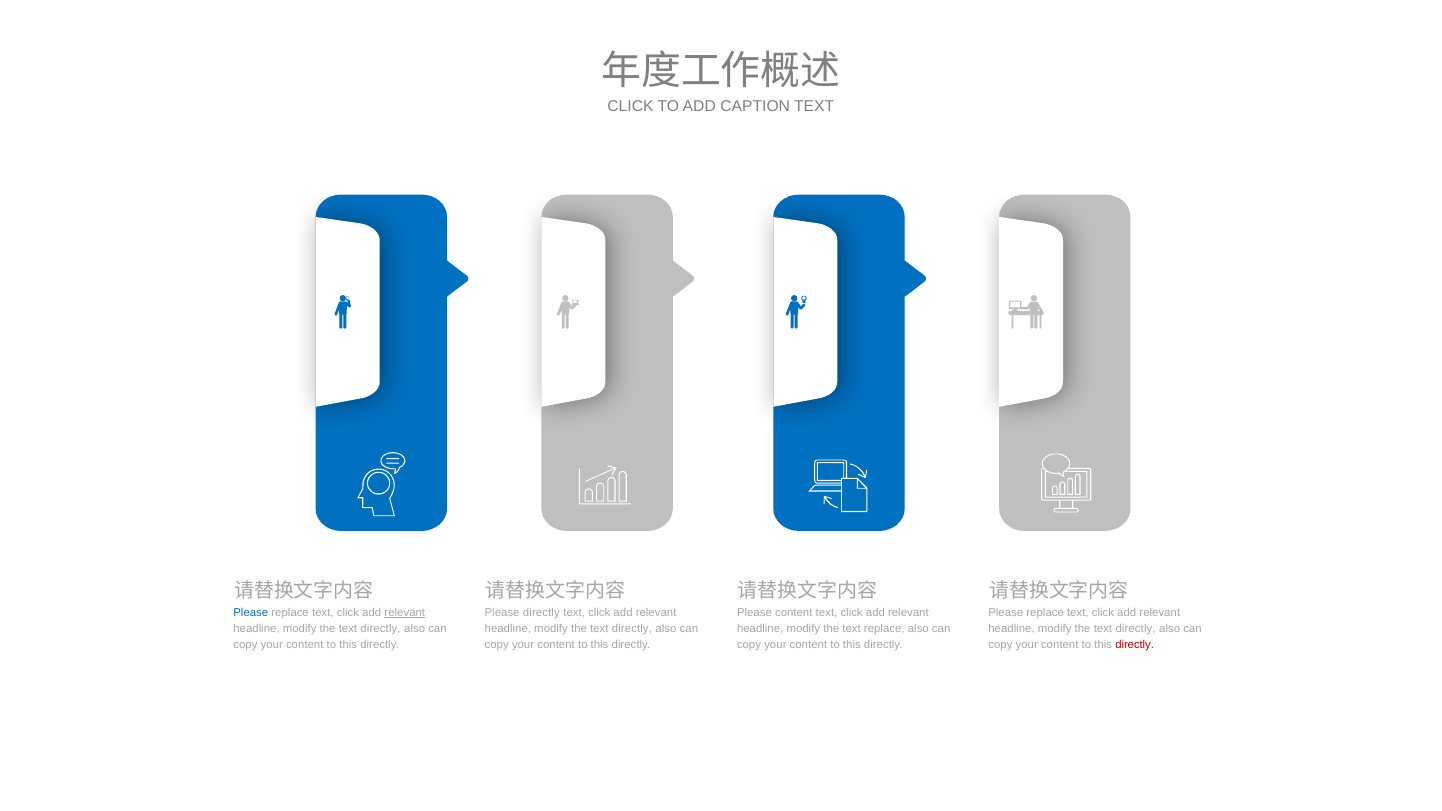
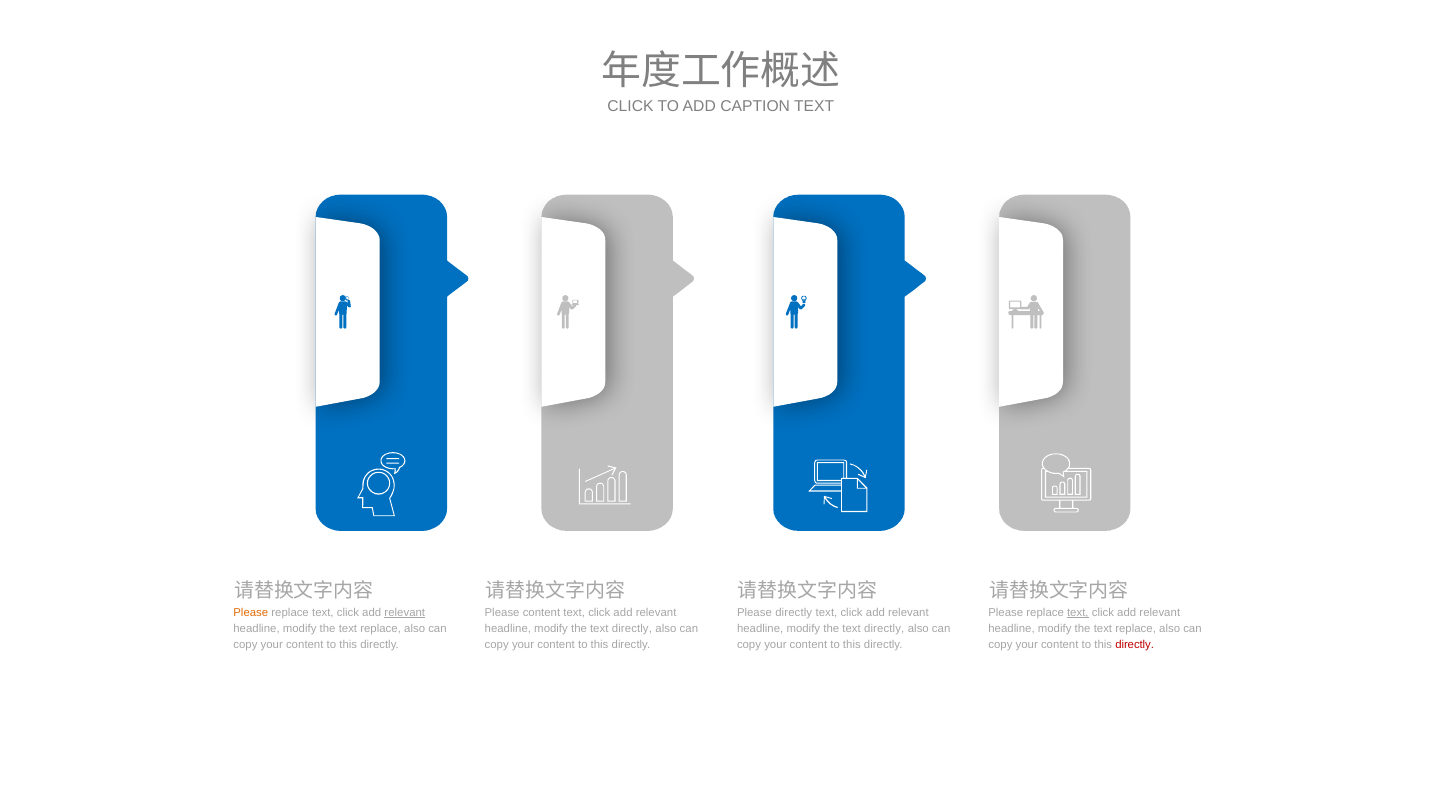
Please colour: blue -> orange (251, 612)
Please directly: directly -> content (541, 612)
Please content: content -> directly (794, 612)
text underline: none -> present (1078, 612)
directly: directly -> replace (381, 629)
replace: replace -> directly (884, 629)
directly: directly -> replace (1136, 629)
